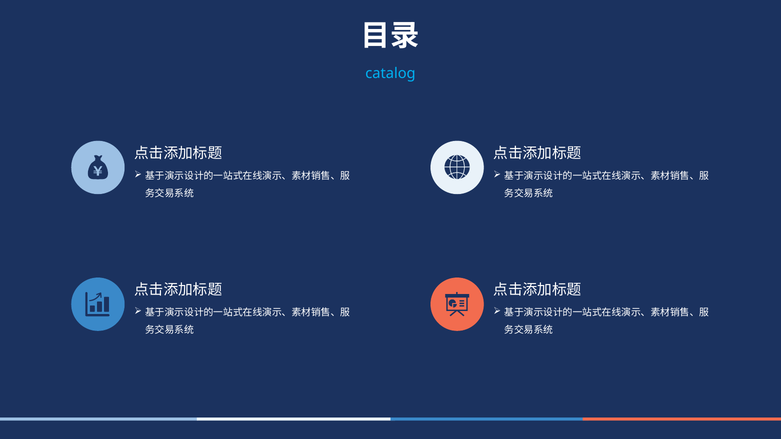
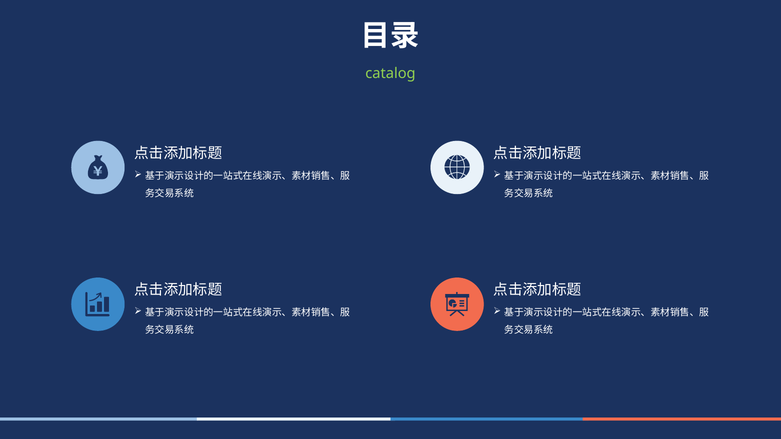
catalog colour: light blue -> light green (390, 74)
